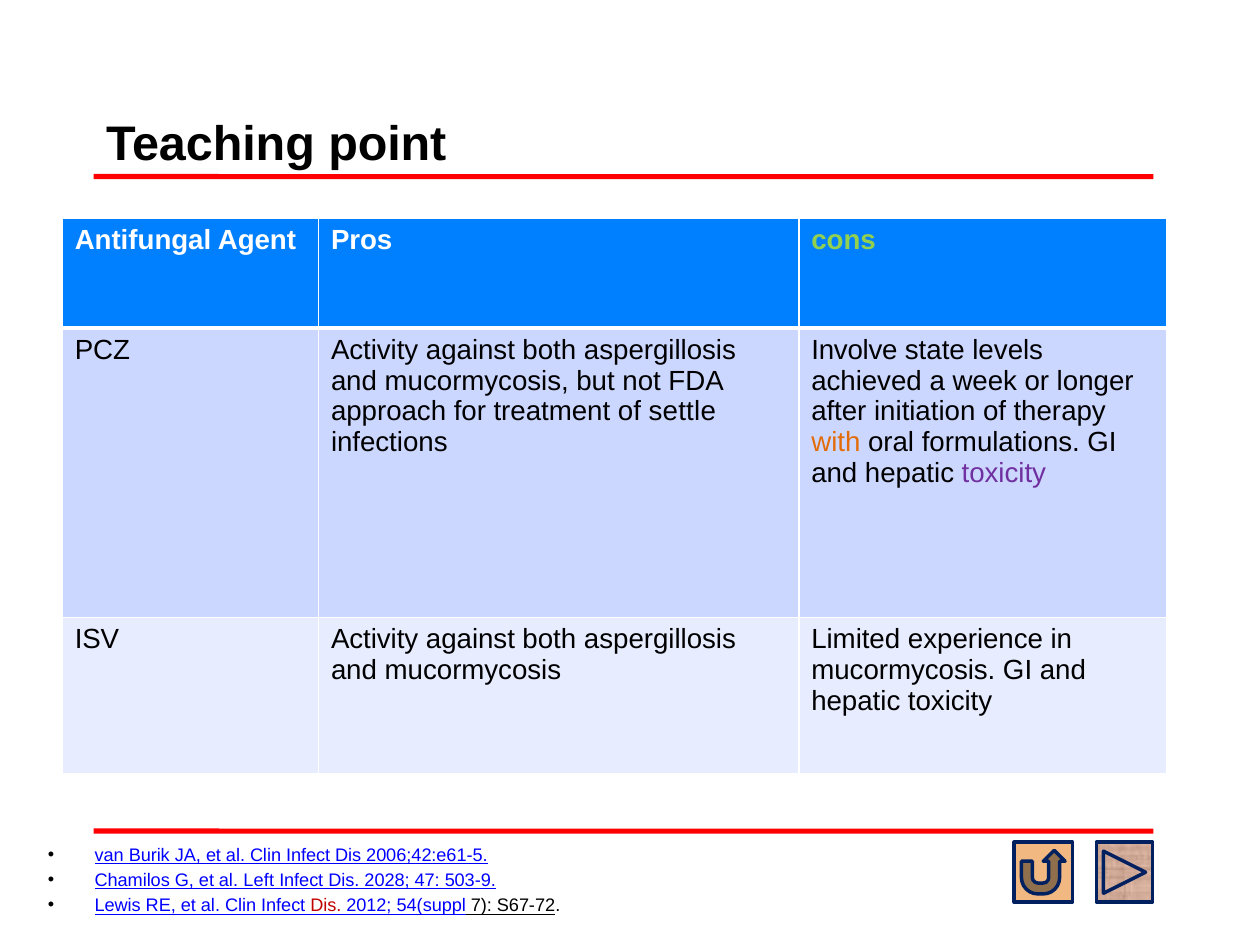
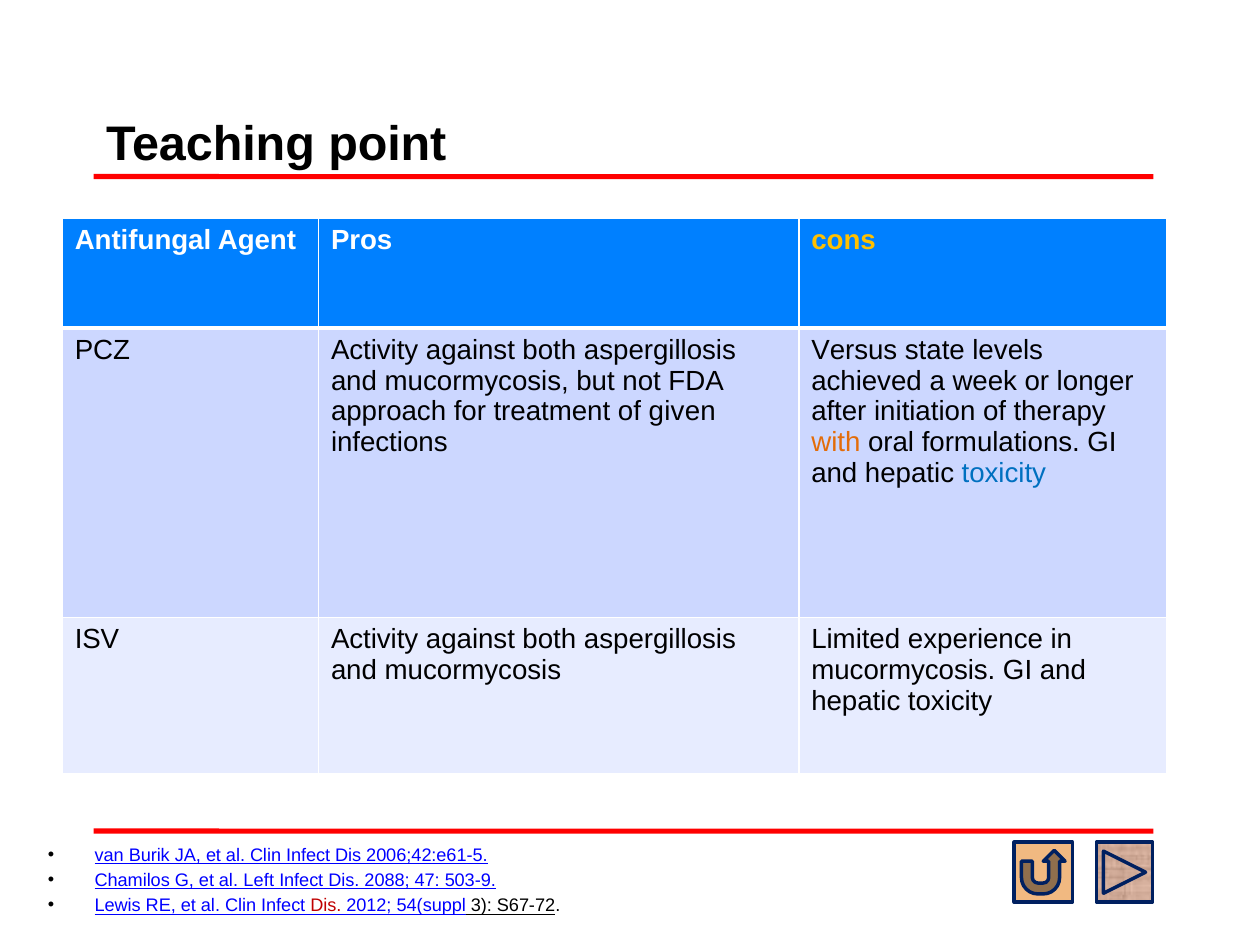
cons colour: light green -> yellow (844, 240)
Involve: Involve -> Versus (854, 350)
settle: settle -> given (682, 412)
toxicity colour: purple -> blue (1004, 473)
2028: 2028 -> 2088 (387, 881)
7: 7 -> 3 (481, 906)
